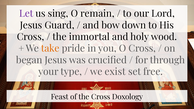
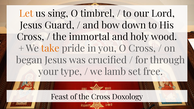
Let colour: purple -> orange (26, 14)
remain: remain -> timbrel (97, 14)
exist: exist -> lamb (115, 72)
